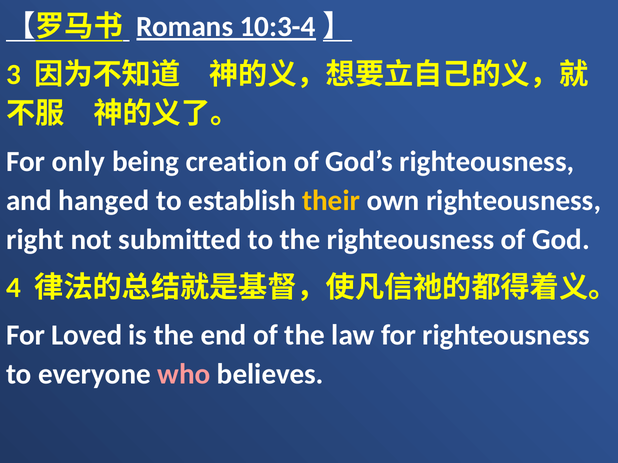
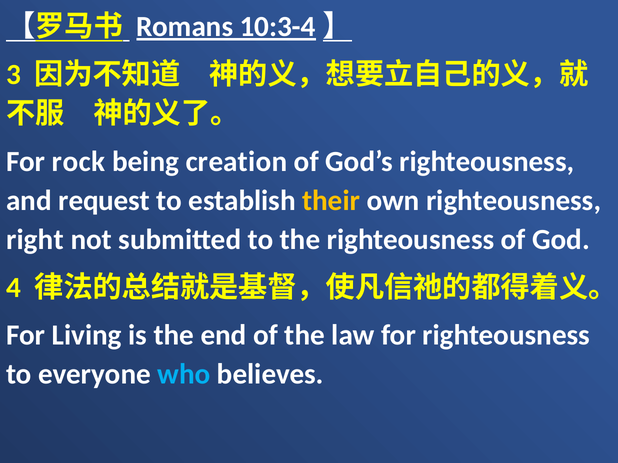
only: only -> rock (79, 162)
hanged: hanged -> request (104, 201)
Loved: Loved -> Living (87, 336)
who colour: pink -> light blue (184, 375)
